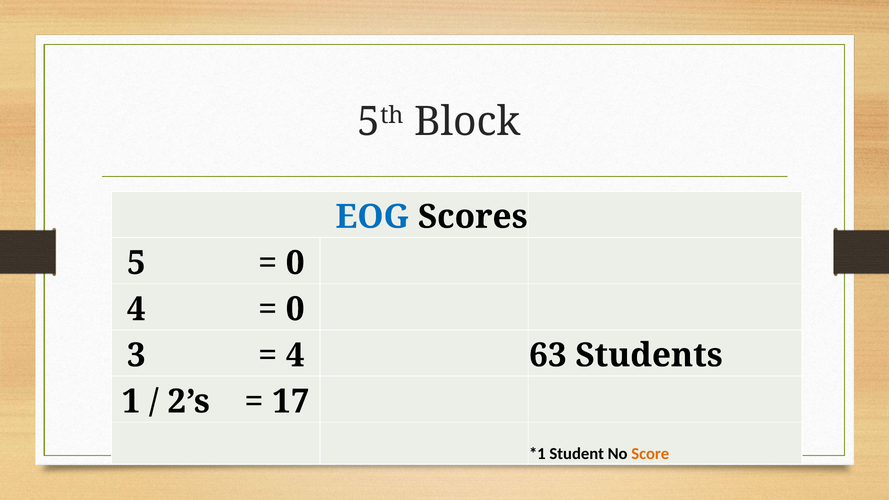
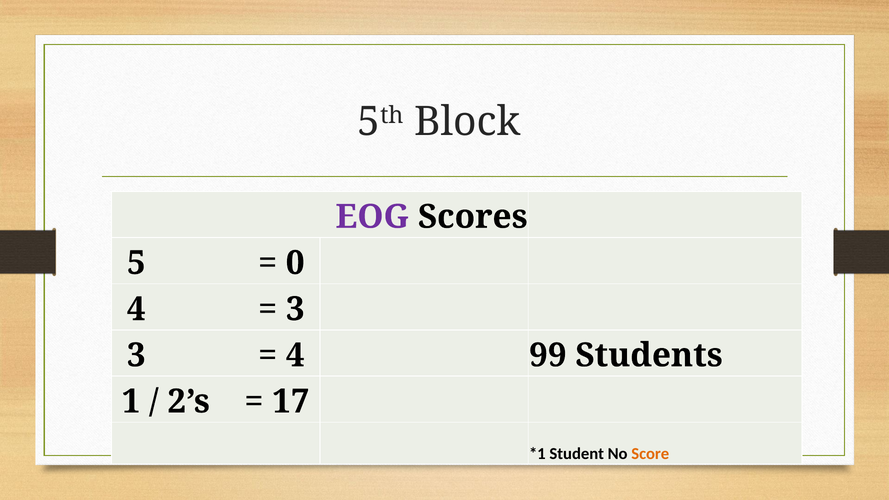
EOG colour: blue -> purple (372, 217)
0: 0 -> 3 (295, 309)
63: 63 -> 99 (548, 355)
